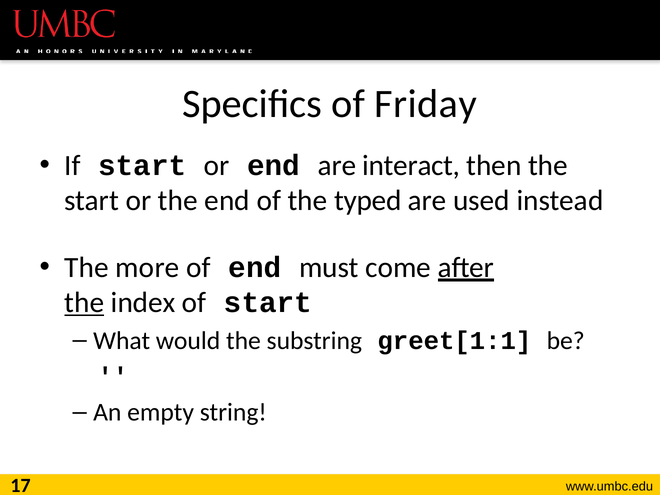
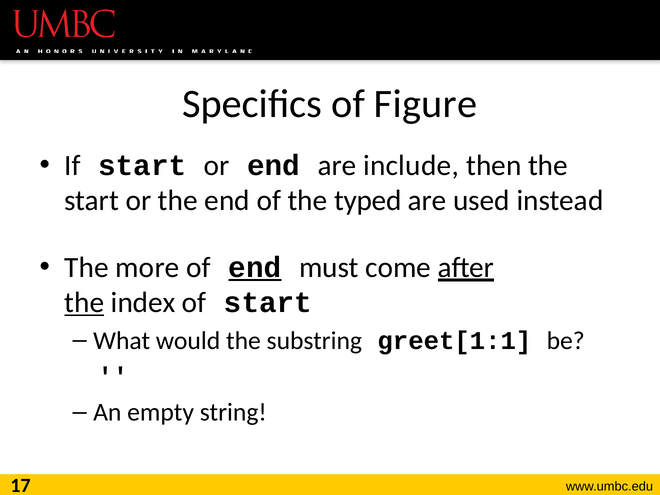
Friday: Friday -> Figure (426, 104)
interact: interact -> include (411, 166)
end underline: none -> present (255, 267)
